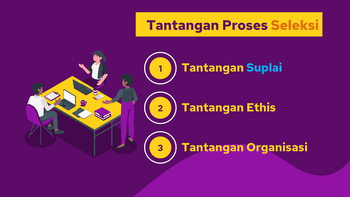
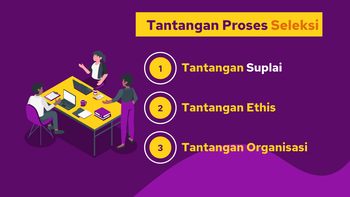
Suplai colour: light blue -> white (264, 68)
